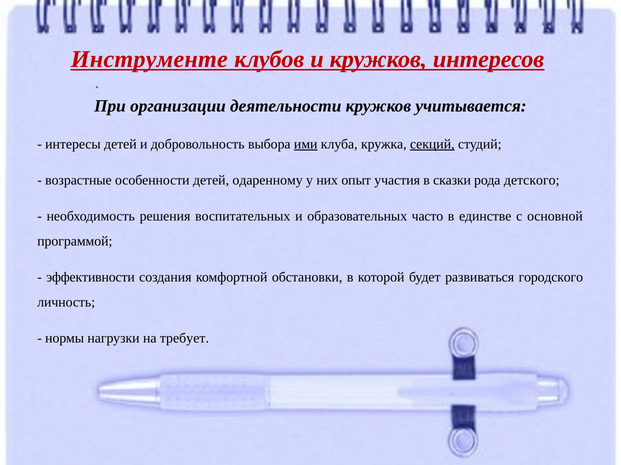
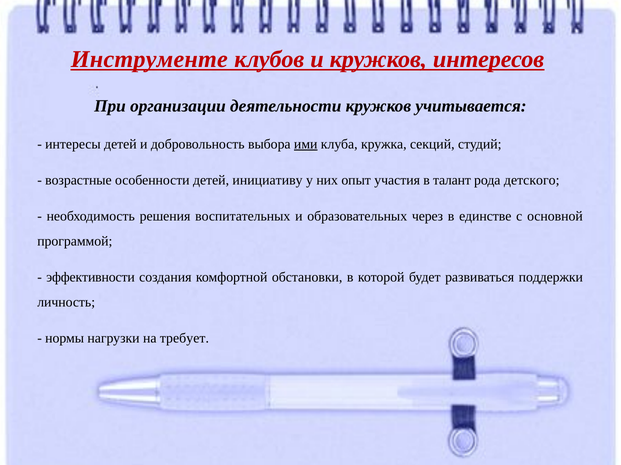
секций underline: present -> none (432, 144)
одаренному: одаренному -> инициативу (268, 181)
сказки: сказки -> талант (452, 181)
часто: часто -> через (427, 217)
городского: городского -> поддержки (551, 278)
